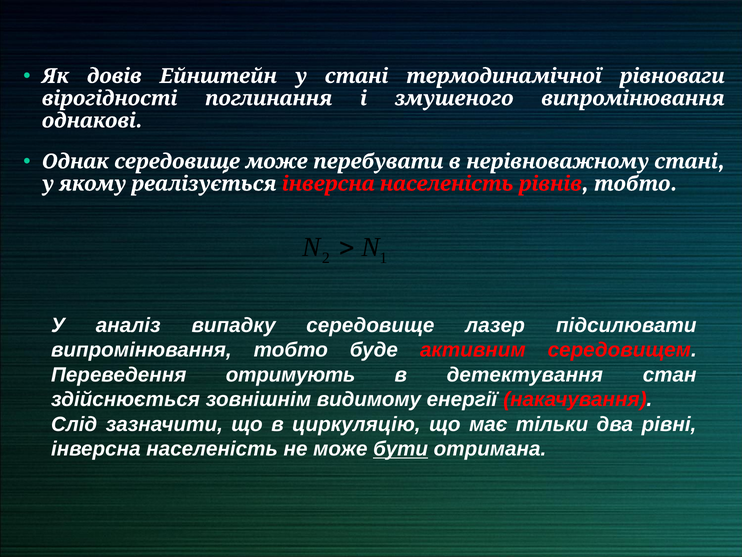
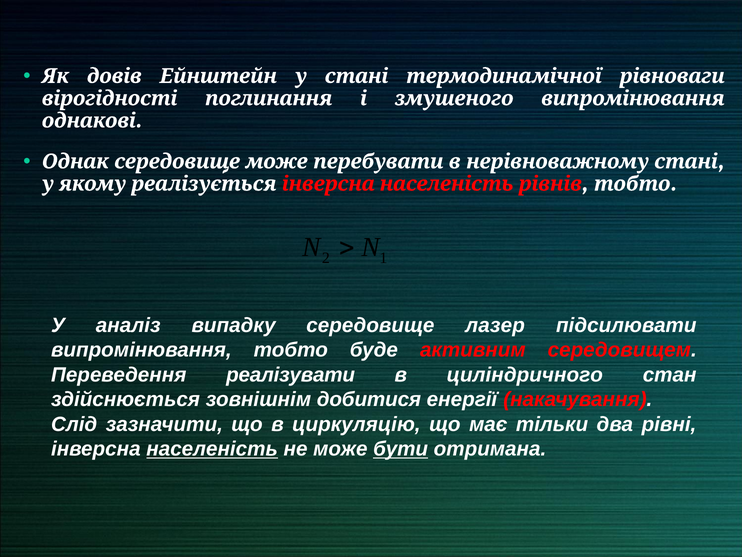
отримують: отримують -> реалізувати (291, 374)
детектування: детектування -> циліндричного (525, 374)
видимому: видимому -> добитися (369, 399)
населеність underline: none -> present (212, 449)
